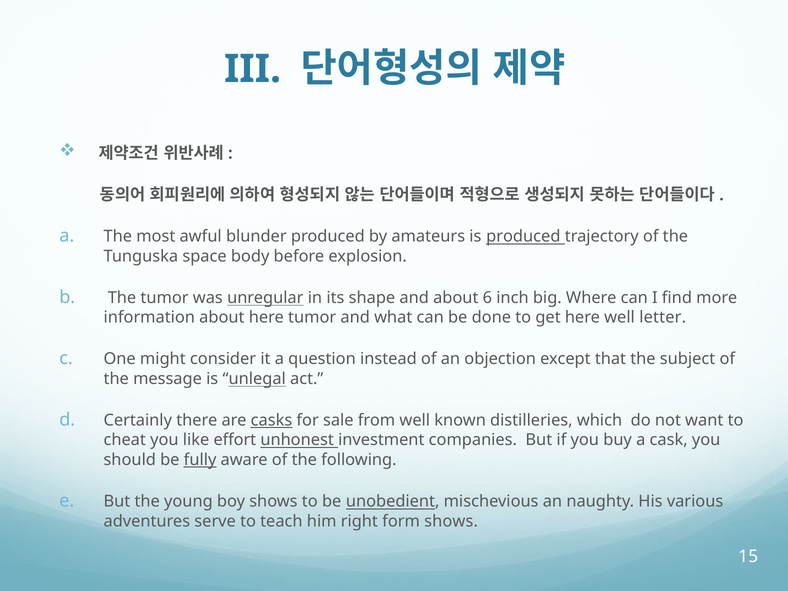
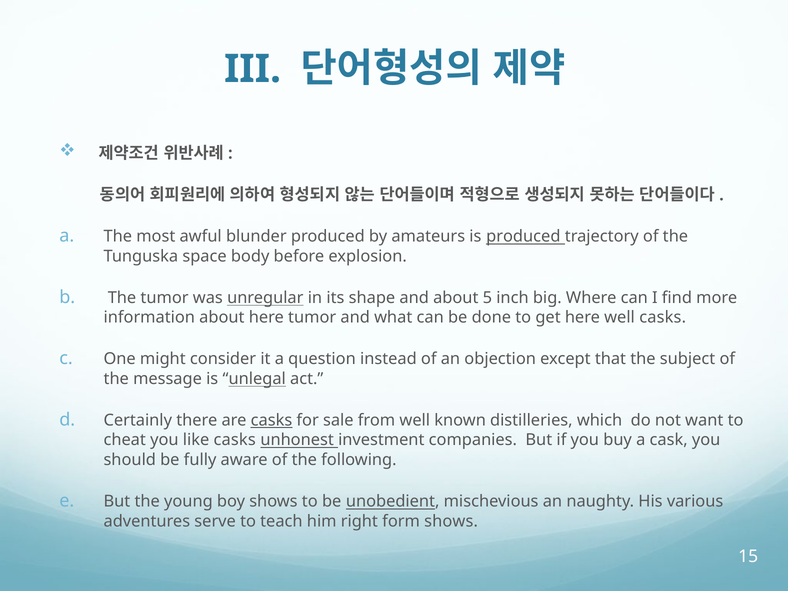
6: 6 -> 5 (487, 298)
well letter: letter -> casks (663, 317)
like effort: effort -> casks (235, 440)
fully underline: present -> none (200, 460)
